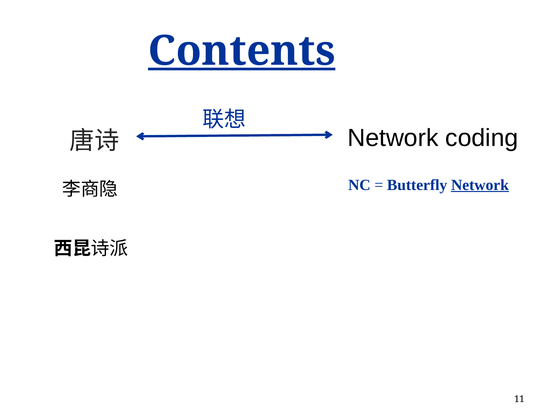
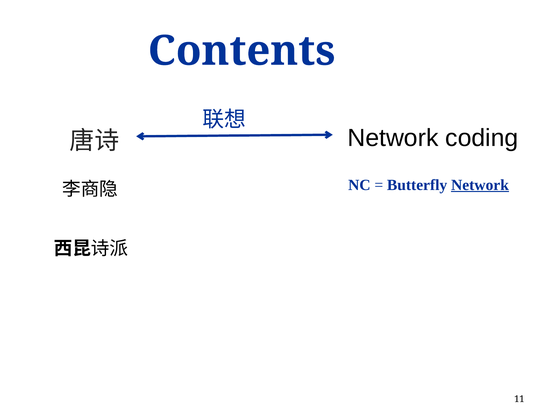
Contents underline: present -> none (242, 51)
